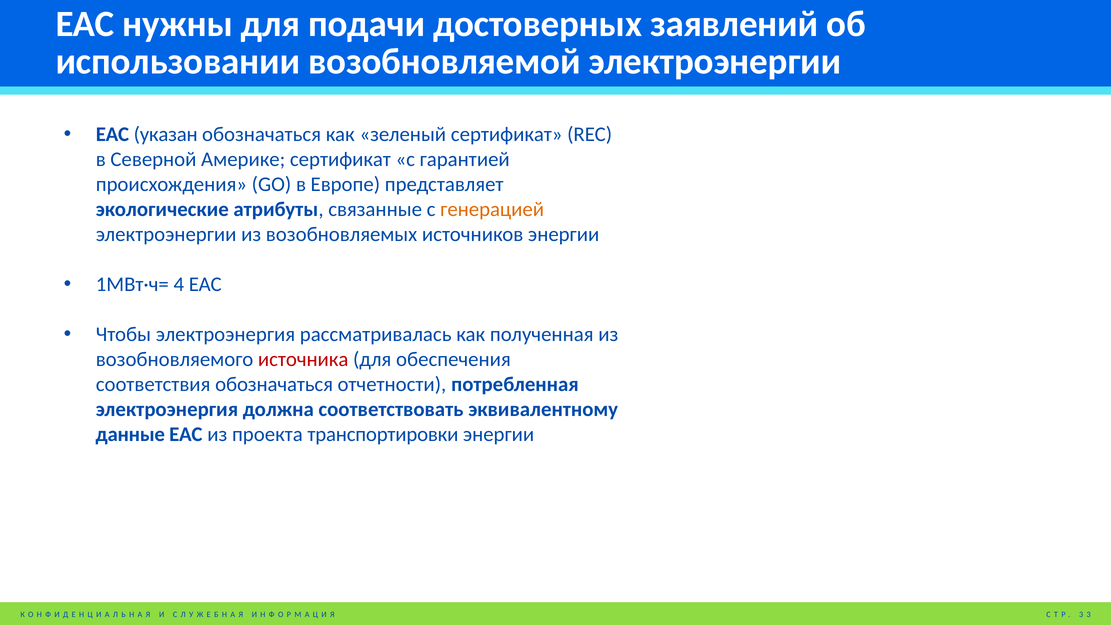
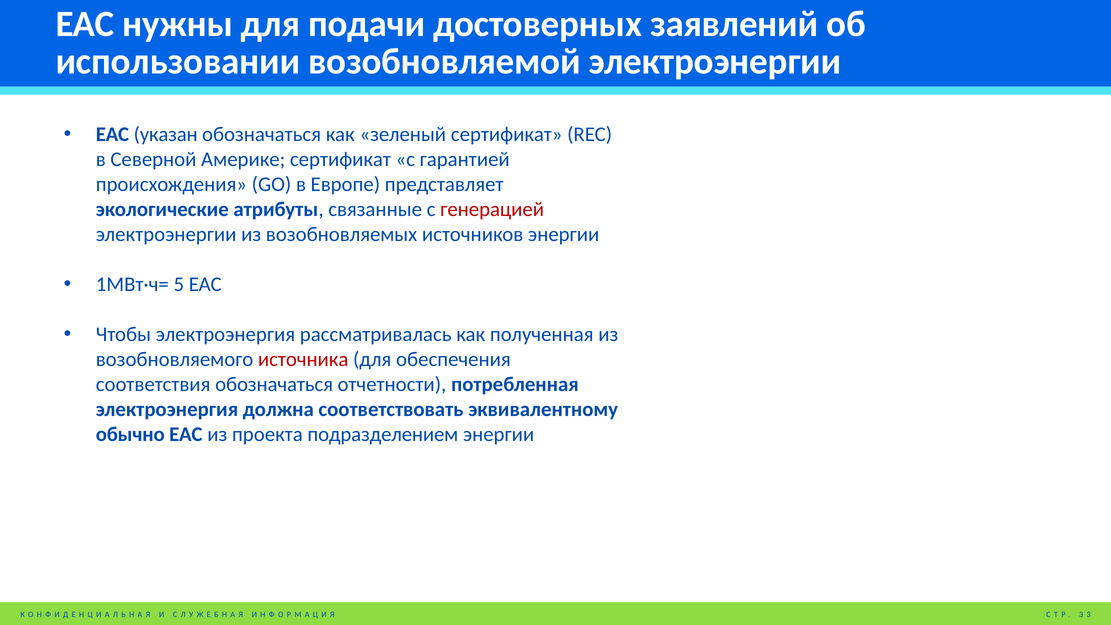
генерацией colour: orange -> red (492, 209)
4: 4 -> 5 (179, 284)
данные: данные -> обычно (130, 434)
транспортировки: транспортировки -> подразделением (383, 434)
